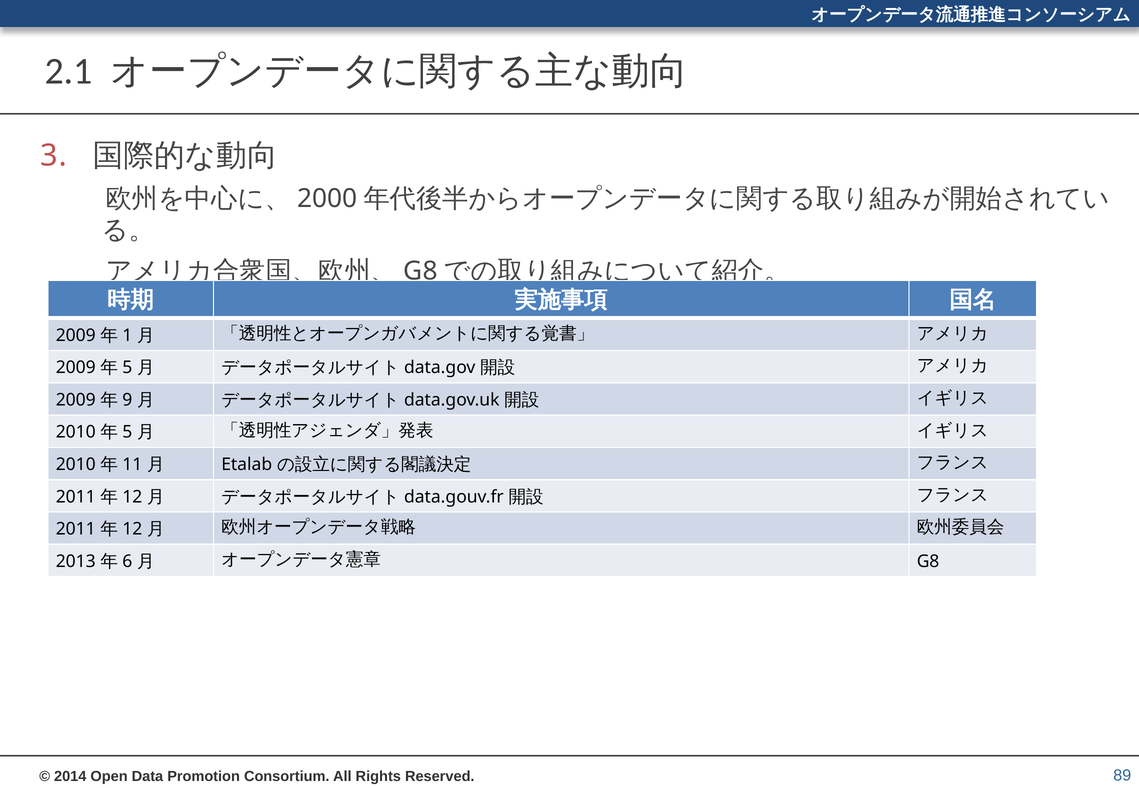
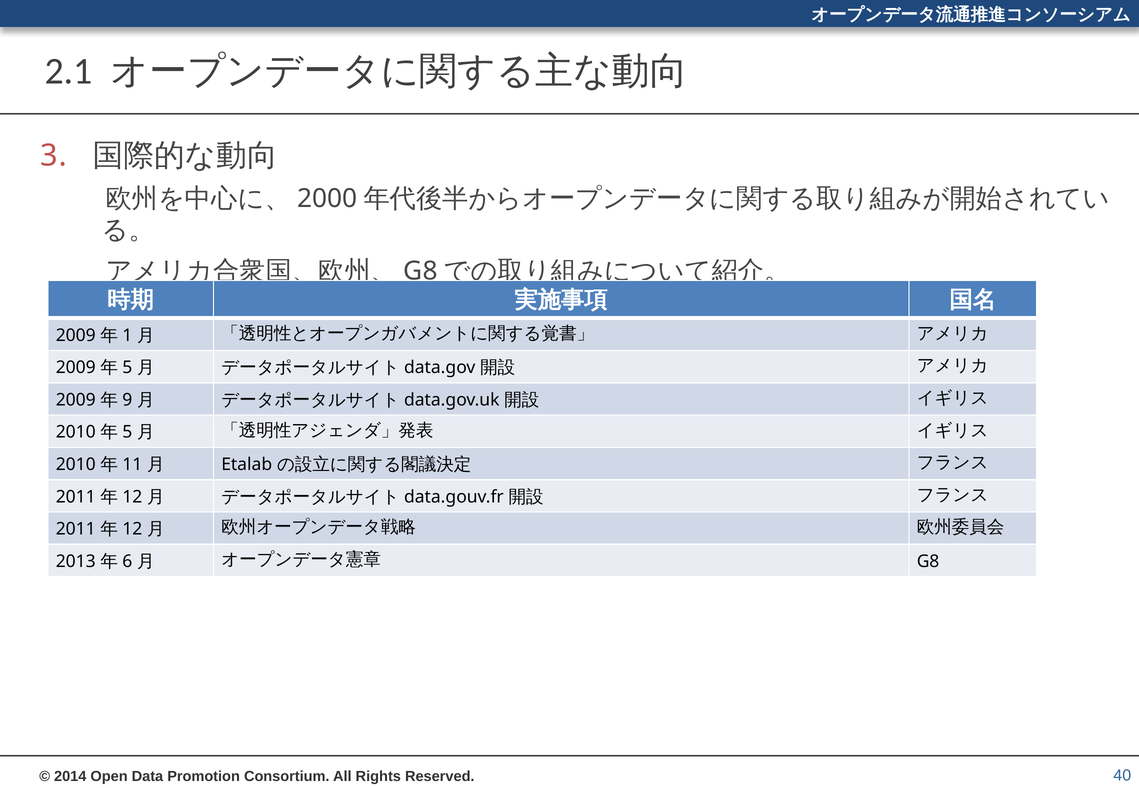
89: 89 -> 40 (1122, 776)
